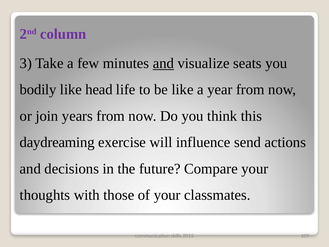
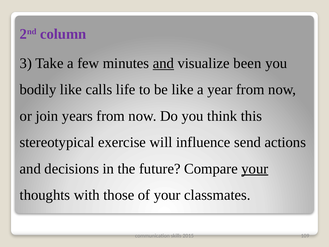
seats: seats -> been (247, 63)
head: head -> calls (99, 90)
daydreaming: daydreaming -> stereotypical (57, 142)
your underline: none -> present (255, 169)
